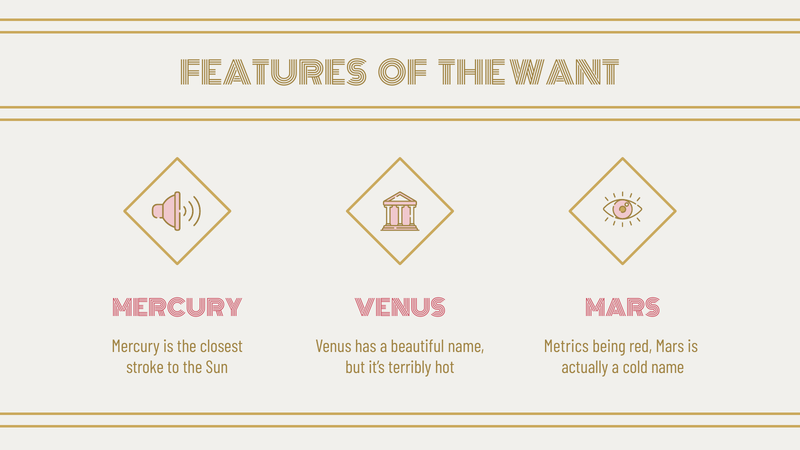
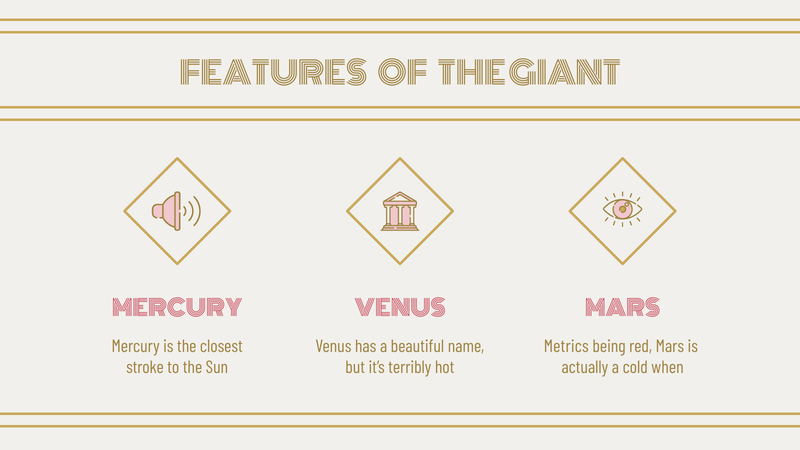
WANT: WANT -> GIANT (565, 75)
cold name: name -> when (668, 368)
